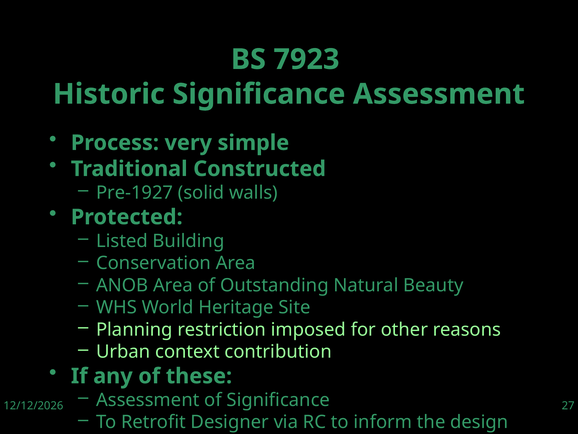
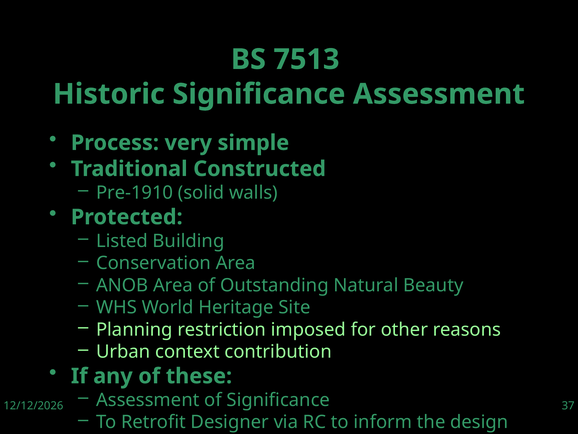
7923: 7923 -> 7513 (306, 59)
Pre-1927: Pre-1927 -> Pre-1910 (135, 193)
27: 27 -> 37 (568, 405)
